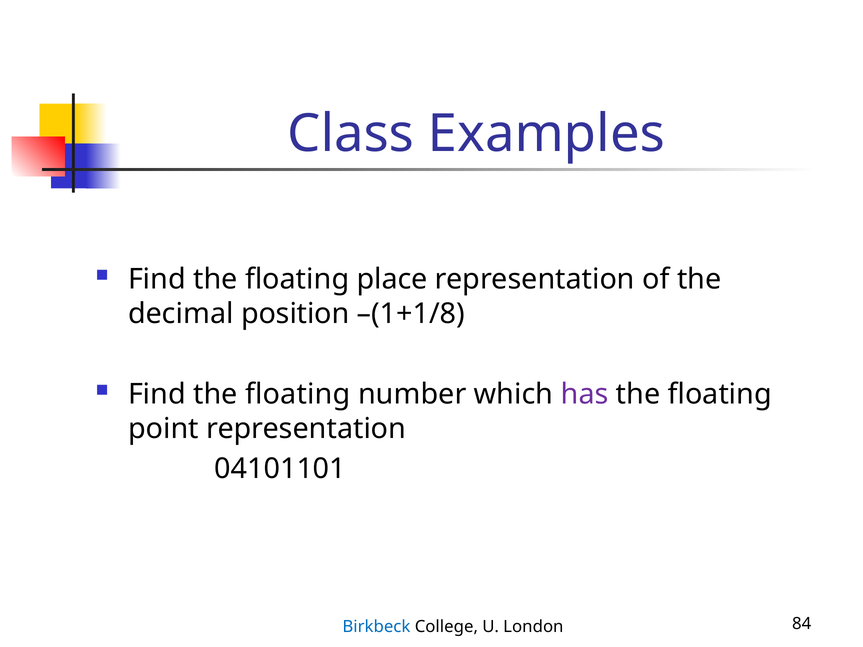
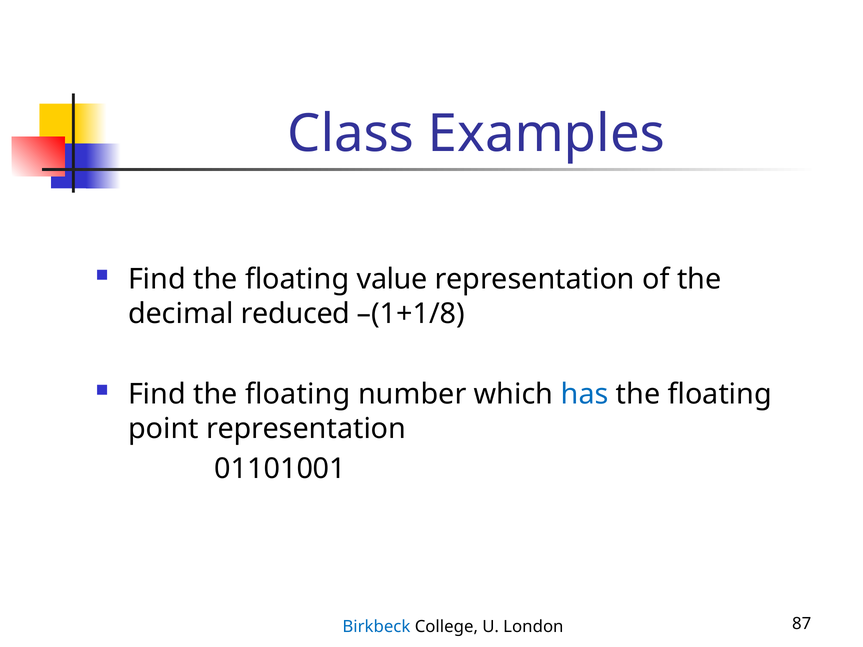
place: place -> value (392, 279)
position: position -> reduced (295, 314)
has colour: purple -> blue (585, 394)
04101101: 04101101 -> 01101001 (280, 469)
84: 84 -> 87 (802, 624)
